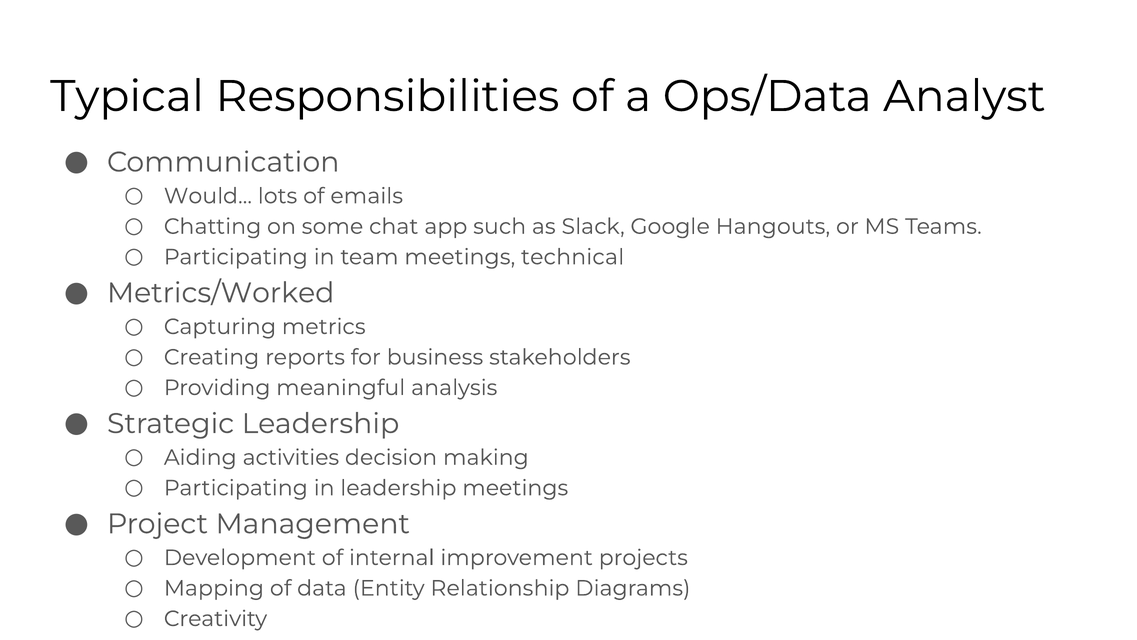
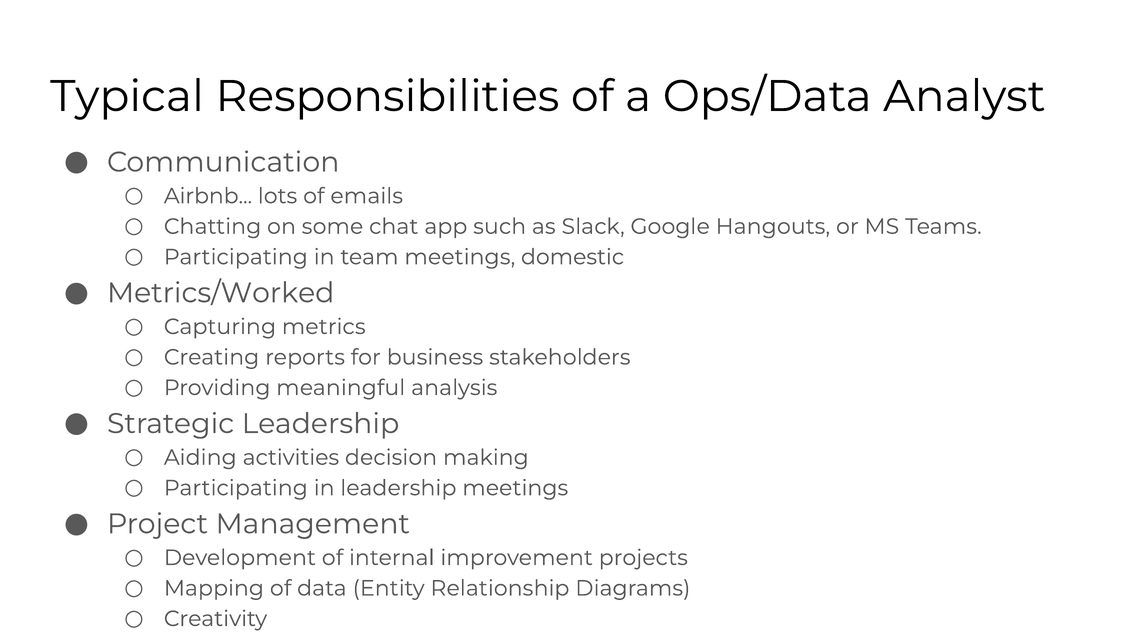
Would: Would -> Airbnb (208, 196)
technical: technical -> domestic (573, 257)
